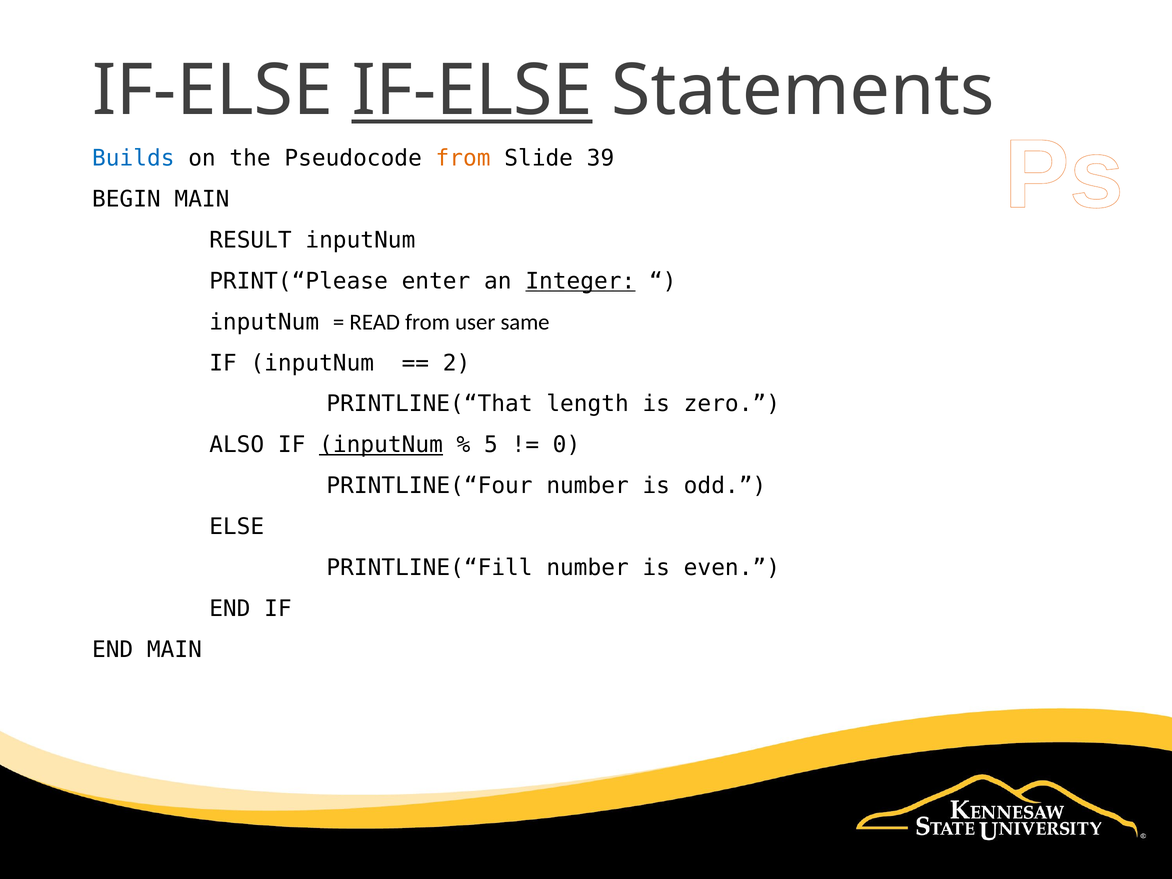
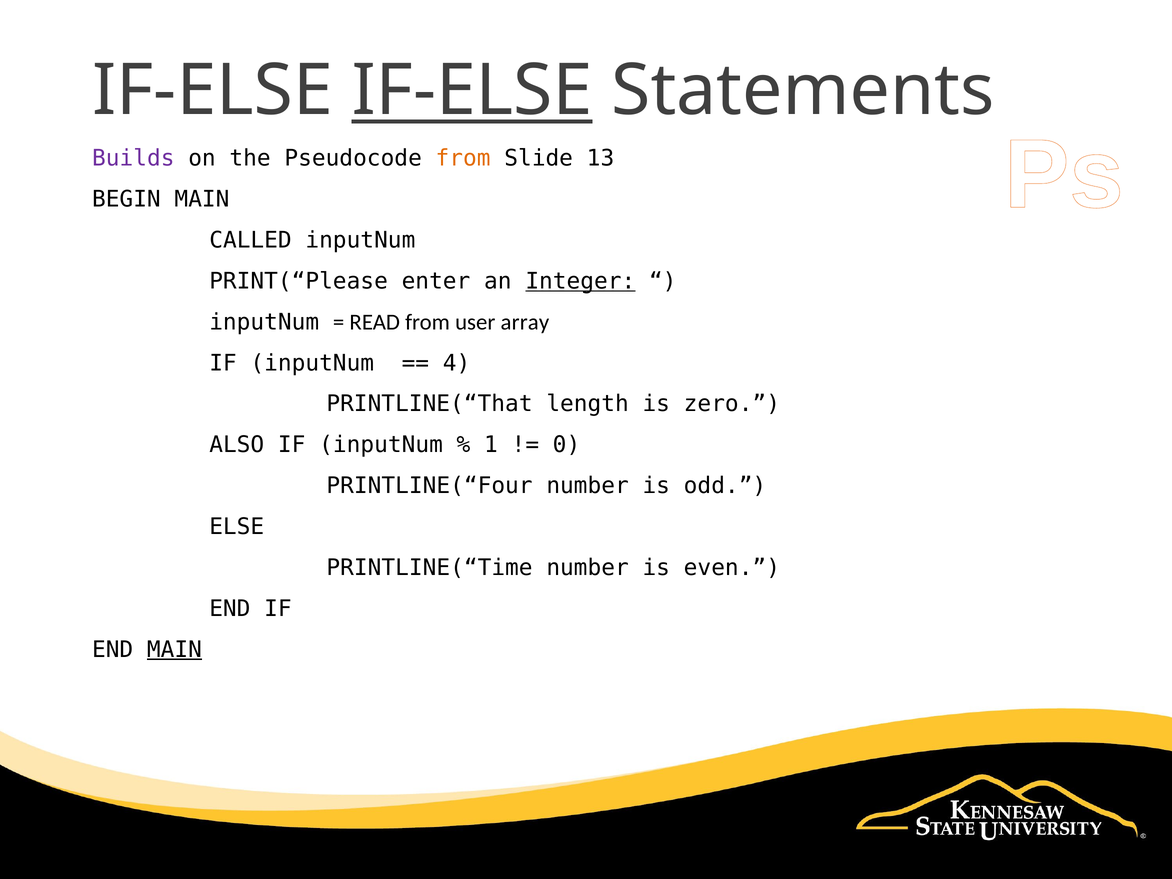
Builds colour: blue -> purple (133, 158)
39: 39 -> 13 (600, 158)
RESULT: RESULT -> CALLED (250, 240)
same: same -> array (525, 322)
2: 2 -> 4 (457, 363)
inputNum underline: present -> none (381, 445)
5: 5 -> 1 (491, 445)
PRINTLINE(“Fill: PRINTLINE(“Fill -> PRINTLINE(“Time (430, 568)
MAIN underline: none -> present (174, 650)
